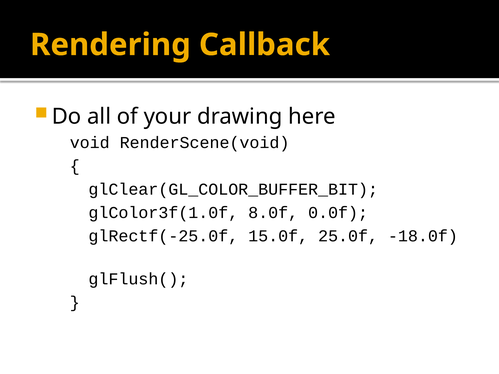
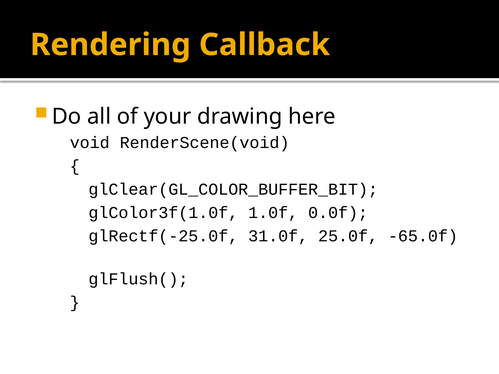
8.0f: 8.0f -> 1.0f (273, 213)
15.0f: 15.0f -> 31.0f (278, 236)
-18.0f: -18.0f -> -65.0f (423, 236)
